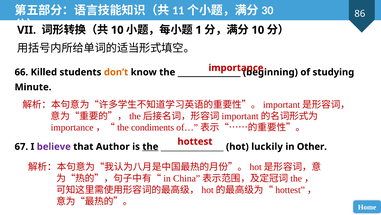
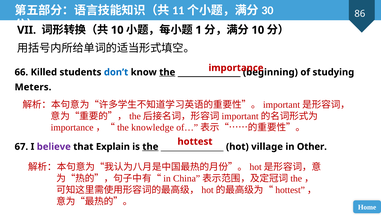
don’t colour: orange -> blue (116, 72)
the underline: none -> present (167, 72)
Minute: Minute -> Meters (33, 87)
condiments: condiments -> knowledge (153, 127)
Author: Author -> Explain (113, 146)
luckily: luckily -> village (267, 146)
